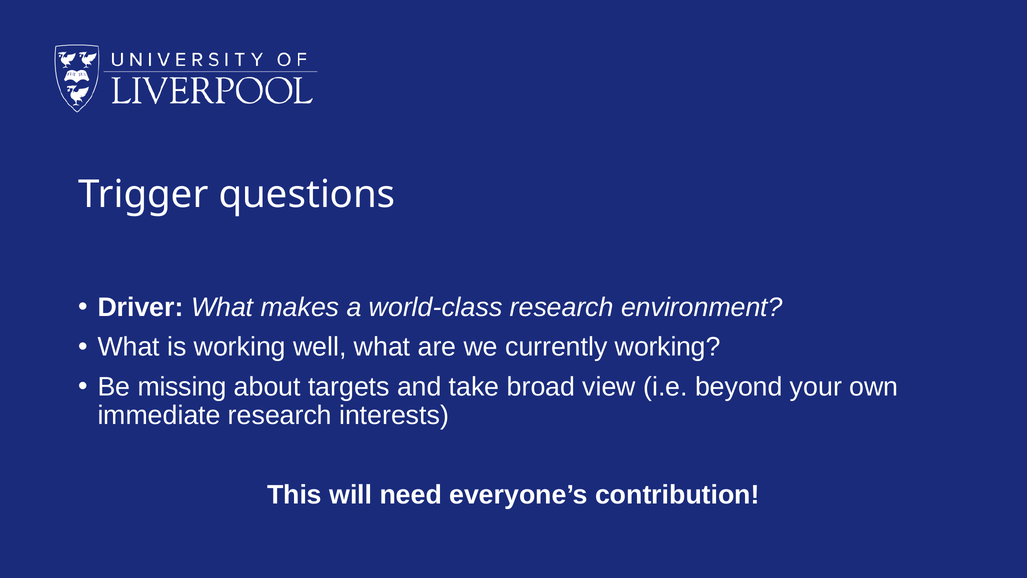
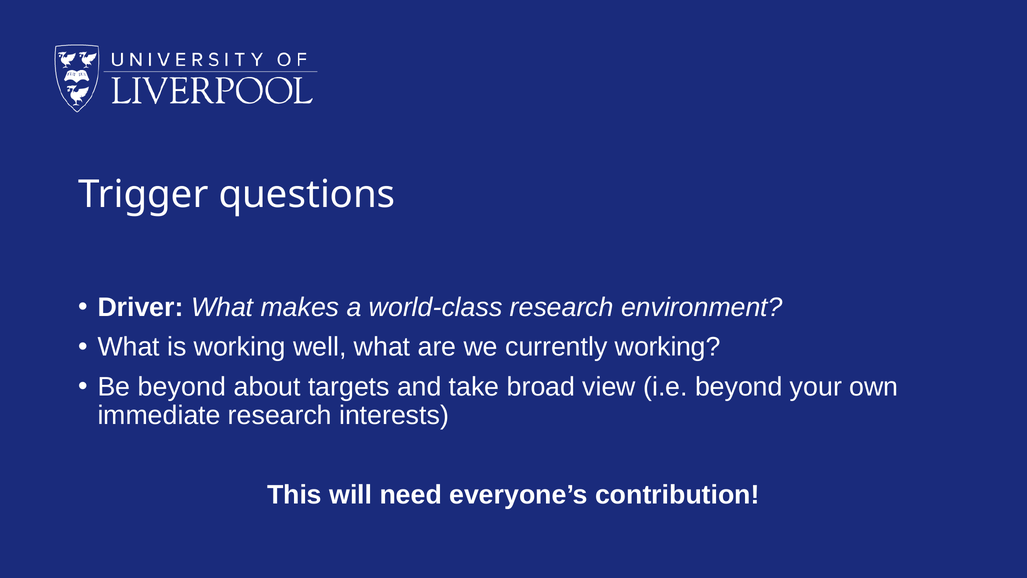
Be missing: missing -> beyond (182, 387)
